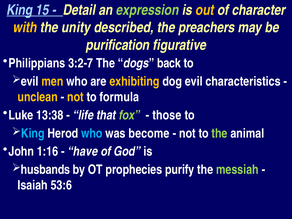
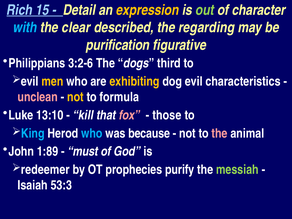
King: King -> Rich (19, 10)
expression colour: light green -> yellow (148, 10)
out colour: yellow -> light green (205, 10)
with colour: yellow -> light blue (25, 28)
unity: unity -> clear (76, 28)
preachers: preachers -> regarding (207, 28)
3:2-7: 3:2-7 -> 3:2-6 (81, 63)
back: back -> third (169, 63)
unclean colour: yellow -> pink (38, 97)
13:38: 13:38 -> 13:10 (50, 115)
life: life -> kill (83, 115)
fox colour: light green -> pink (129, 115)
become: become -> because (149, 133)
the colour: light green -> pink (220, 133)
1:16: 1:16 -> 1:89 (48, 152)
have: have -> must (83, 152)
husbands: husbands -> redeemer (45, 170)
53:6: 53:6 -> 53:3 (61, 185)
